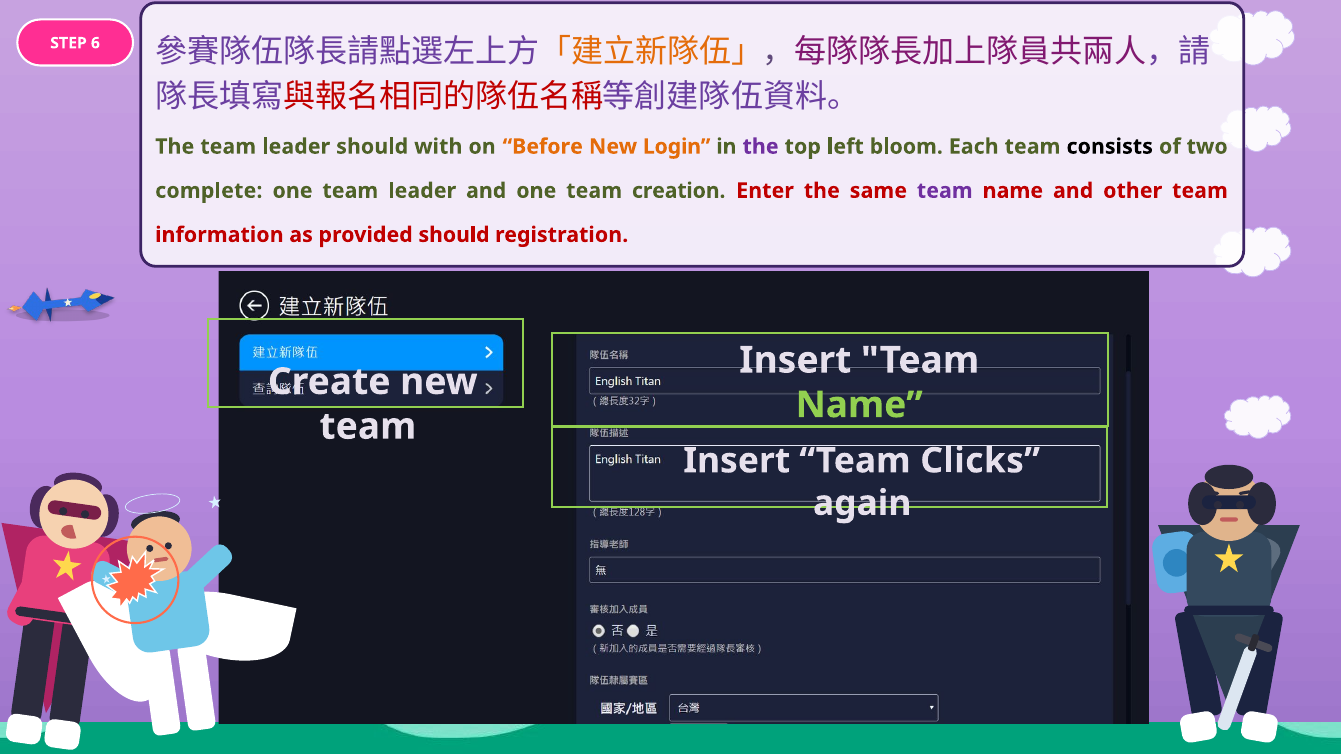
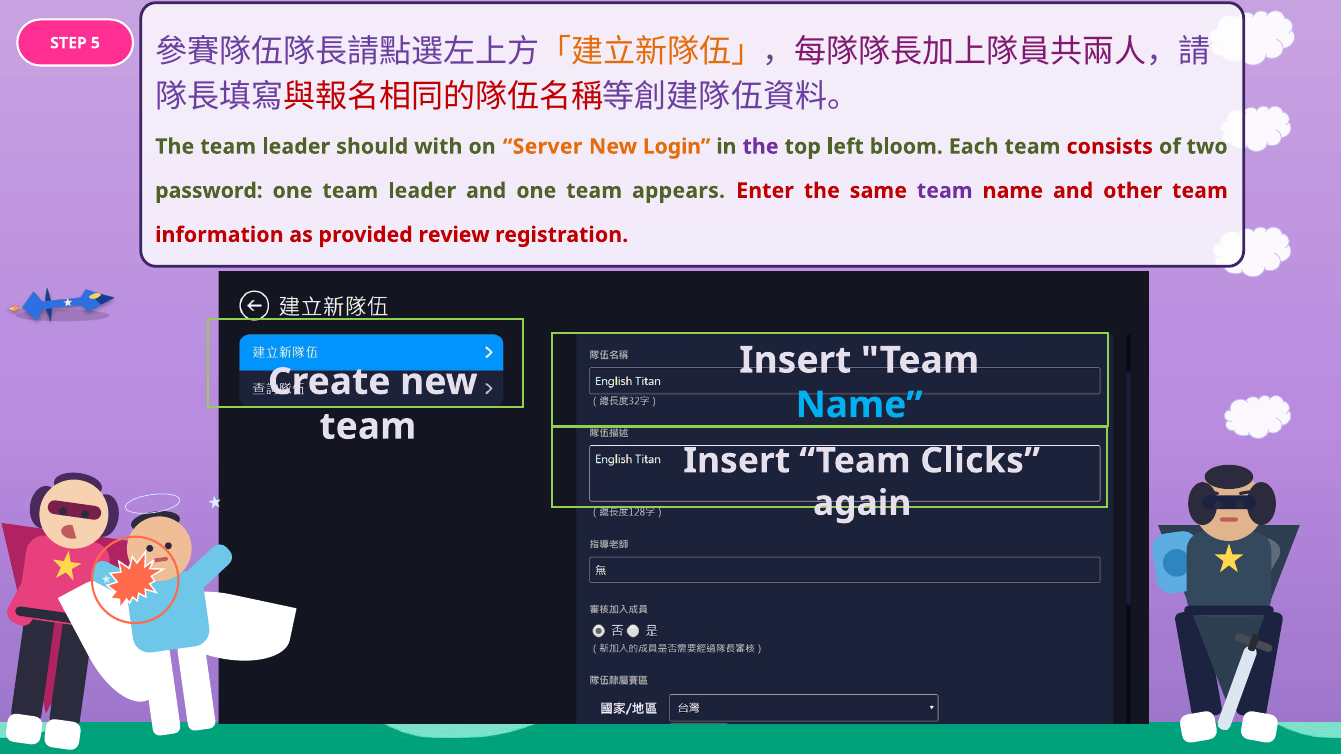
6: 6 -> 5 (95, 43)
Before: Before -> Server (543, 147)
consists colour: black -> red (1110, 147)
complete: complete -> password (209, 191)
creation: creation -> appears (678, 191)
provided should: should -> review (454, 235)
Name colour: light green -> light blue (859, 405)
